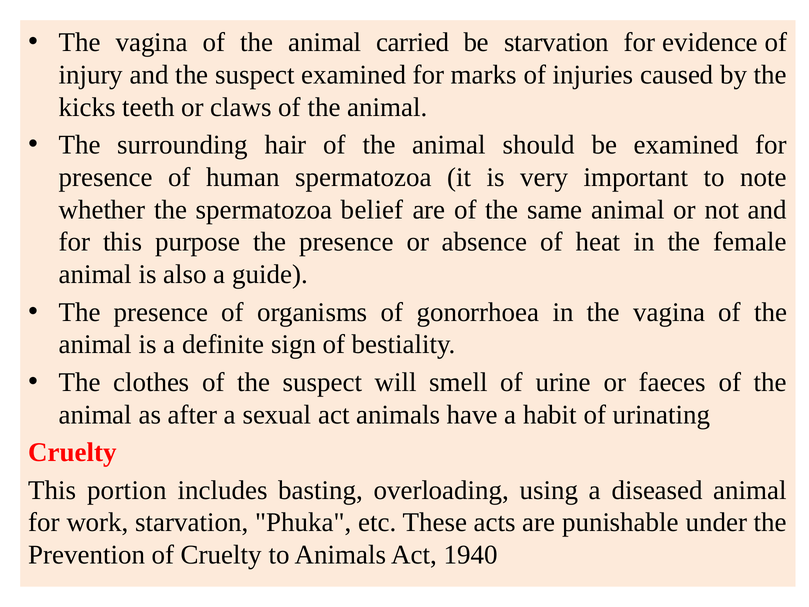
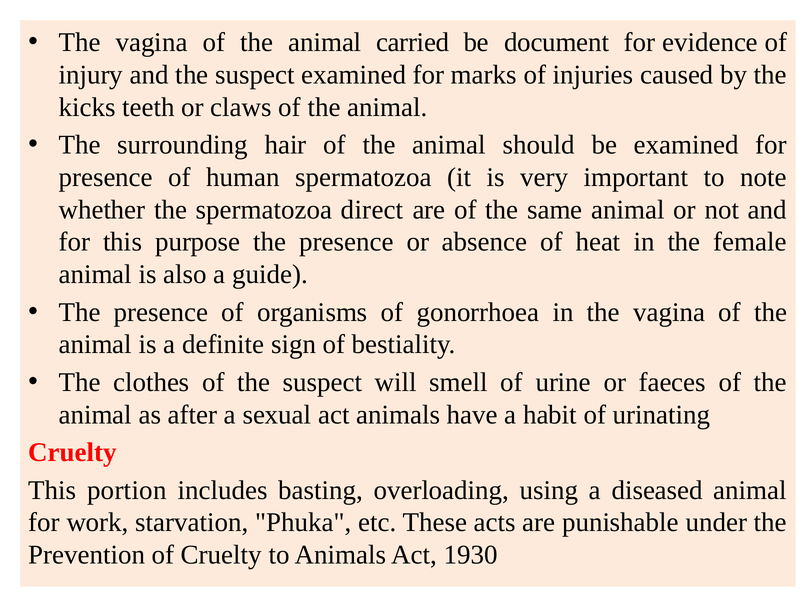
be starvation: starvation -> document (557, 42)
belief: belief -> direct (372, 210)
1940: 1940 -> 1930 (471, 555)
